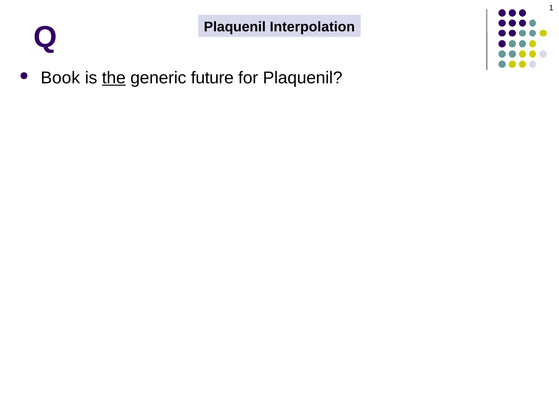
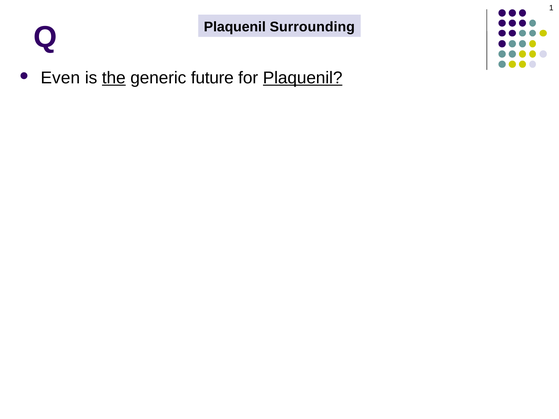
Interpolation: Interpolation -> Surrounding (312, 27)
Book: Book -> Even (60, 78)
Plaquenil underline: none -> present (303, 78)
